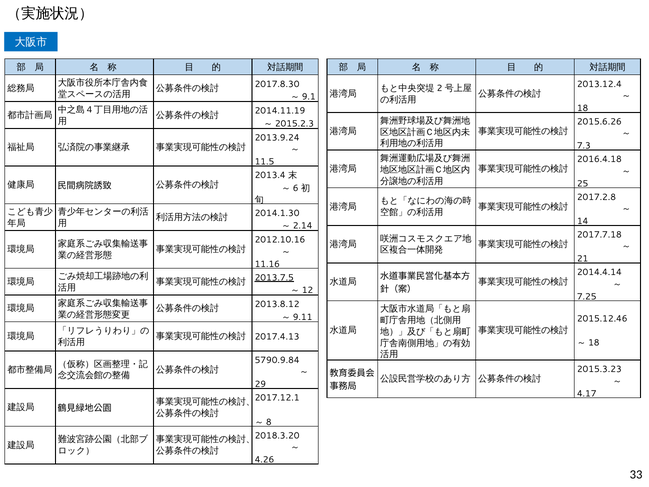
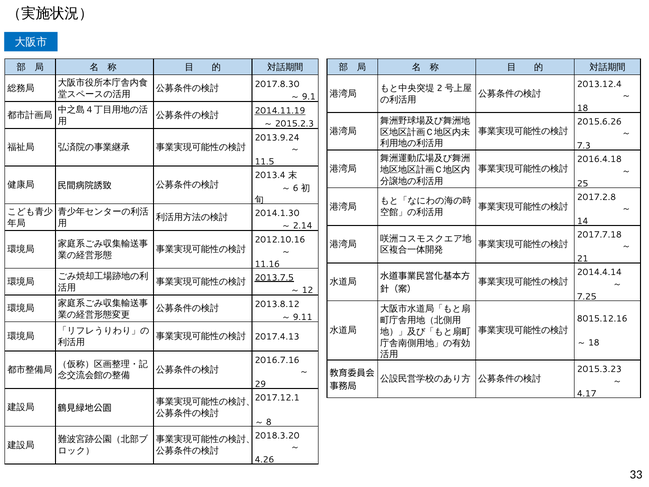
2014.11.19 underline: none -> present (280, 111)
2015.12.46: 2015.12.46 -> 8015.12.16 (602, 319)
5790.9.84: 5790.9.84 -> 2016.7.16 (277, 360)
